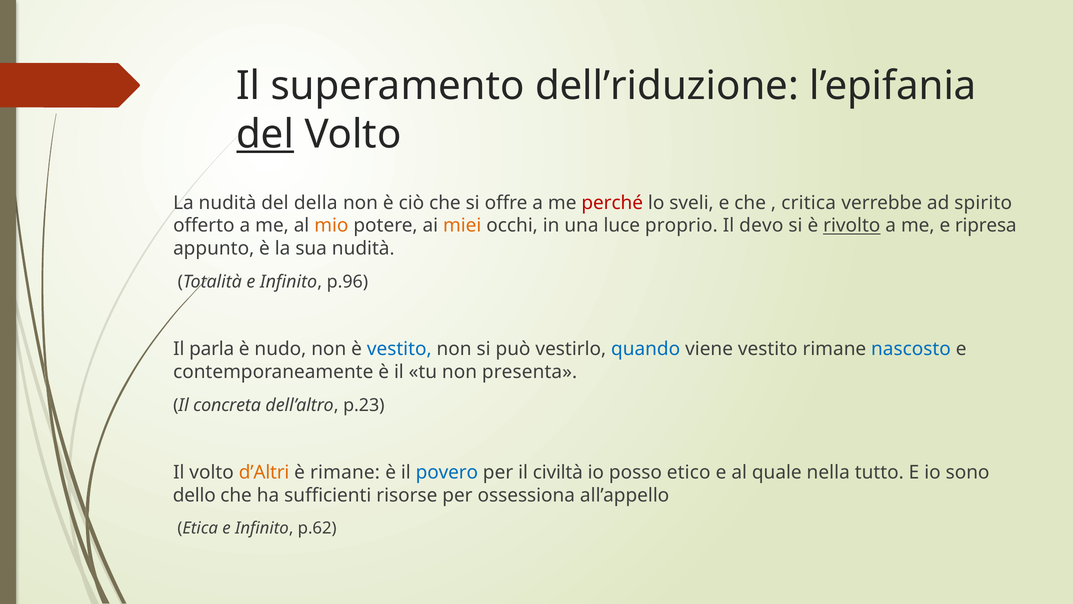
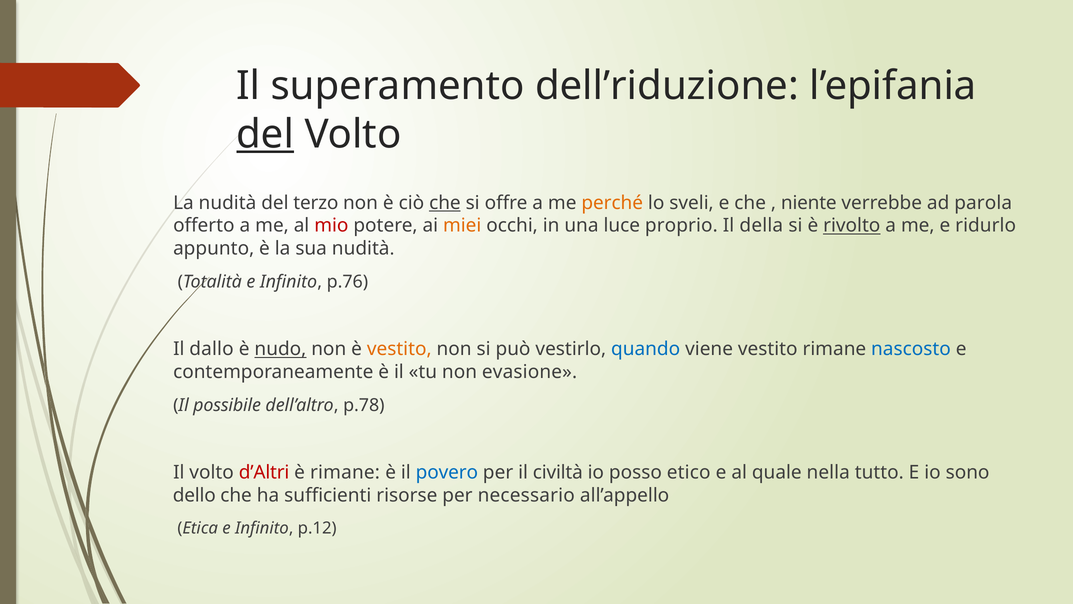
della: della -> terzo (316, 203)
che underline: none -> present (445, 203)
perché colour: red -> orange (612, 203)
critica: critica -> niente (809, 203)
spirito: spirito -> parola (983, 203)
mio colour: orange -> red (331, 225)
devo: devo -> della (761, 225)
ripresa: ripresa -> ridurlo (986, 225)
p.96: p.96 -> p.76 (347, 282)
parla: parla -> dallo (212, 349)
nudo underline: none -> present (280, 349)
vestito colour: blue -> orange (399, 349)
presenta: presenta -> evasione (530, 372)
concreta: concreta -> possibile (227, 405)
p.23: p.23 -> p.78 (364, 405)
d’Altri colour: orange -> red (264, 472)
ossessiona: ossessiona -> necessario (526, 495)
p.62: p.62 -> p.12 (317, 528)
